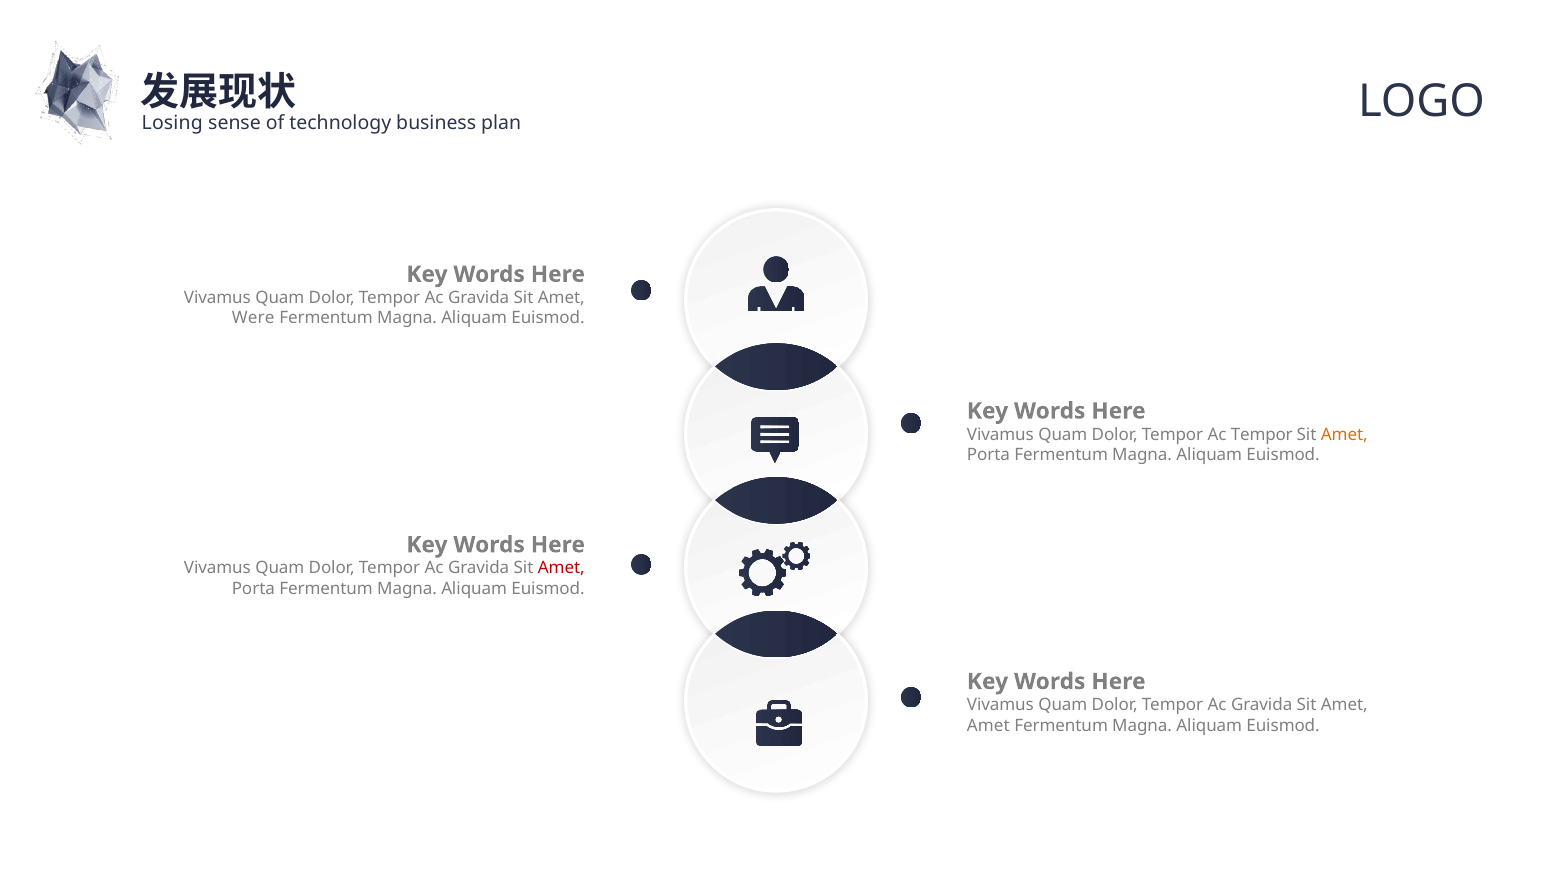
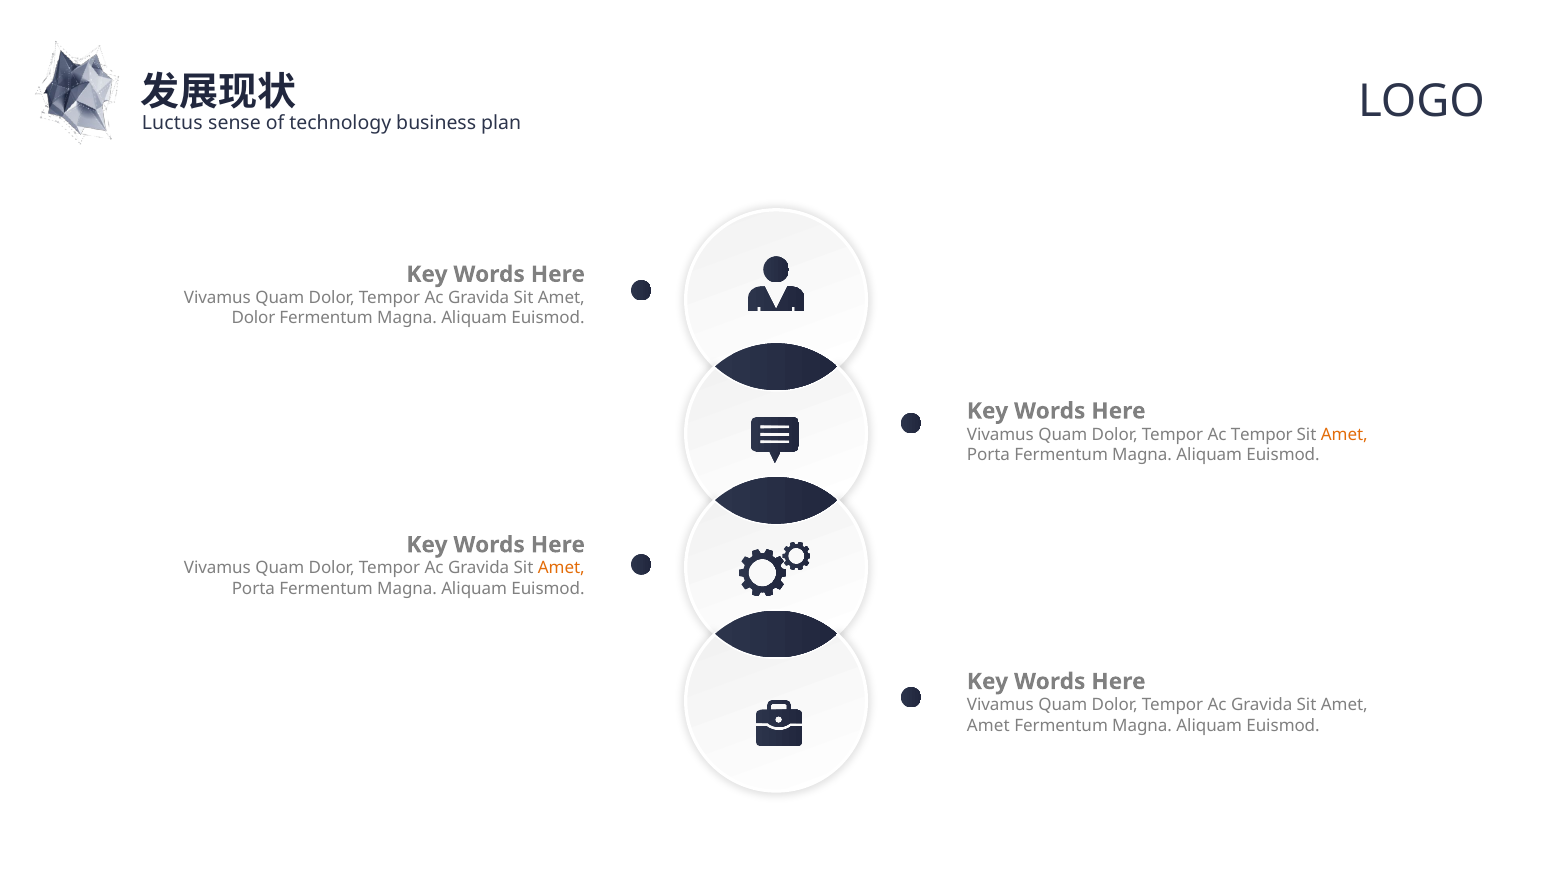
Losing: Losing -> Luctus (172, 123)
Were: Were -> Dolor (253, 318)
Amet colour: red -> orange (561, 568)
